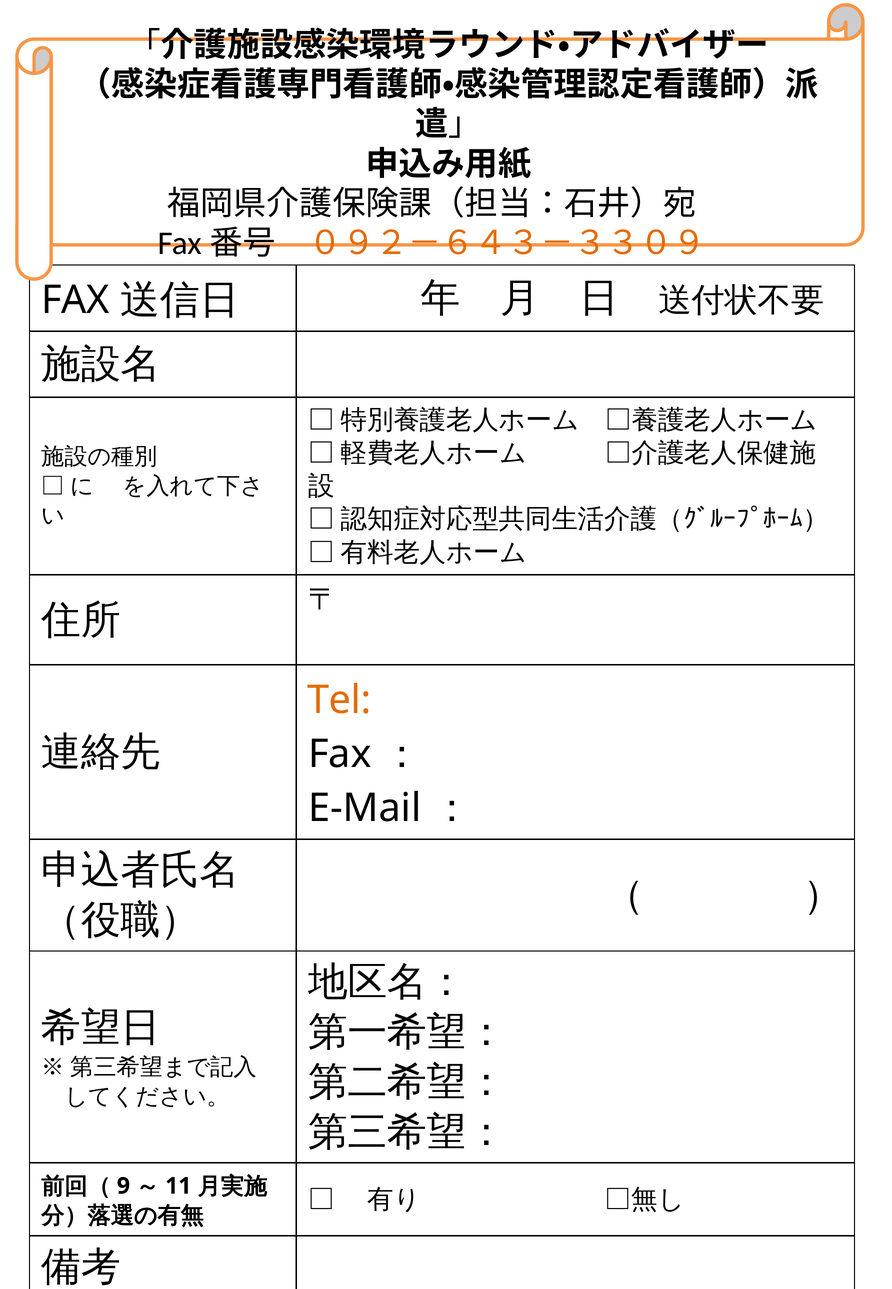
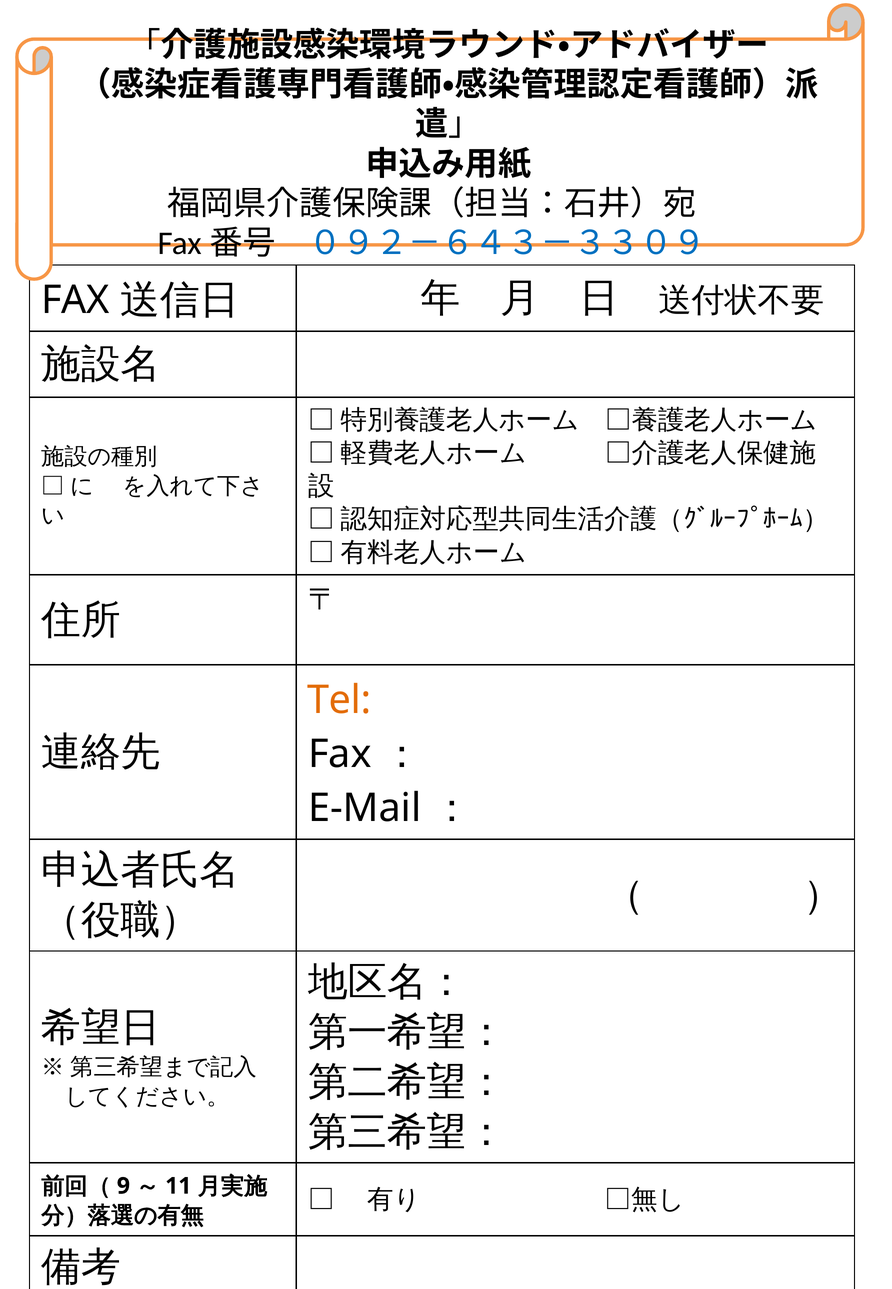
０９２－６４３－３３０９ colour: orange -> blue (507, 243)
